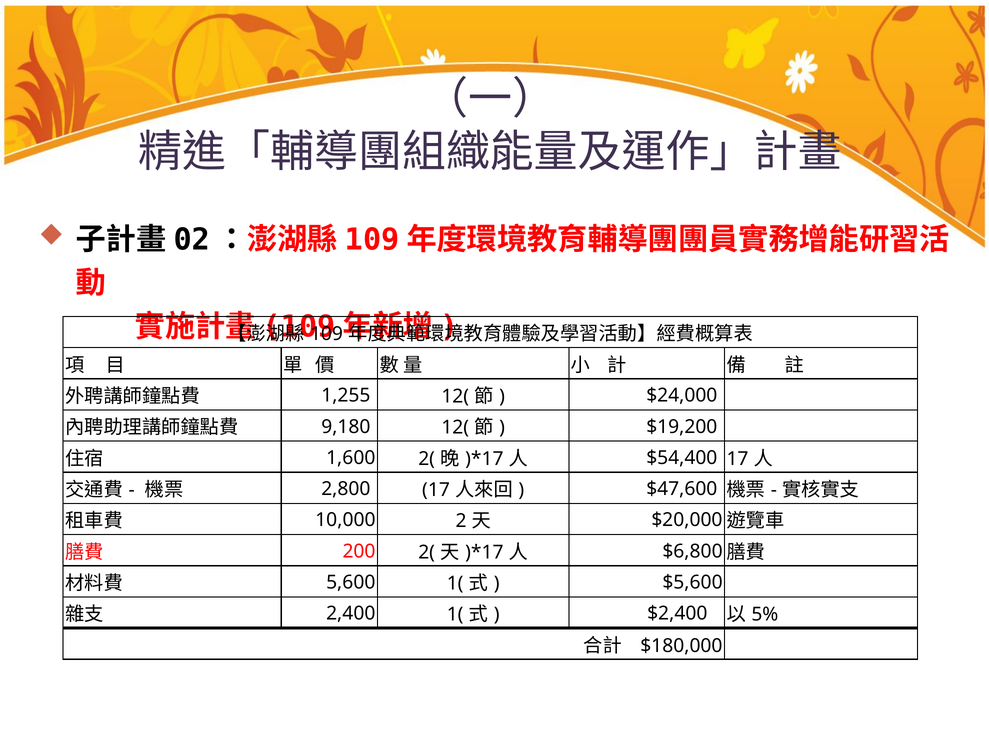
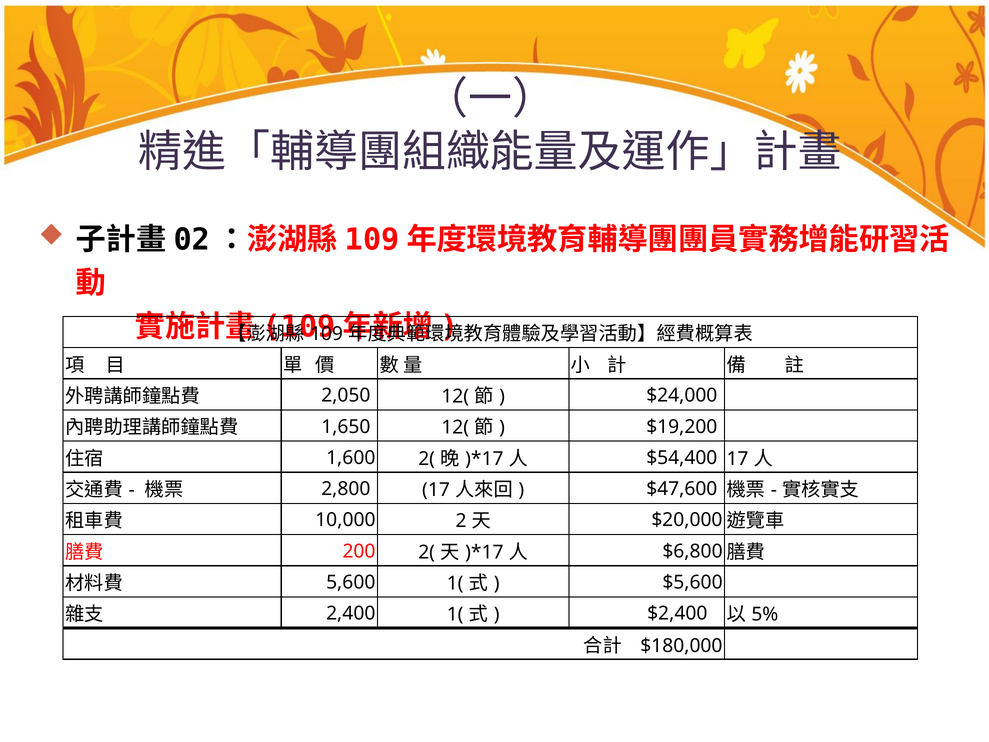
1,255: 1,255 -> 2,050 (346, 395)
9,180: 9,180 -> 1,650 (346, 427)
